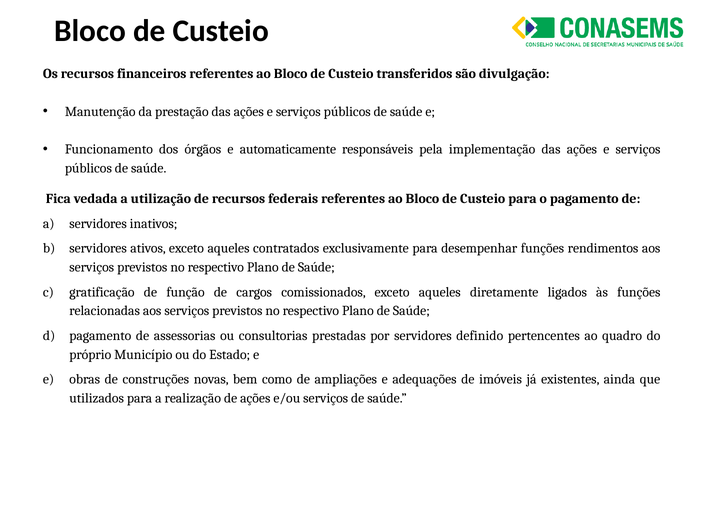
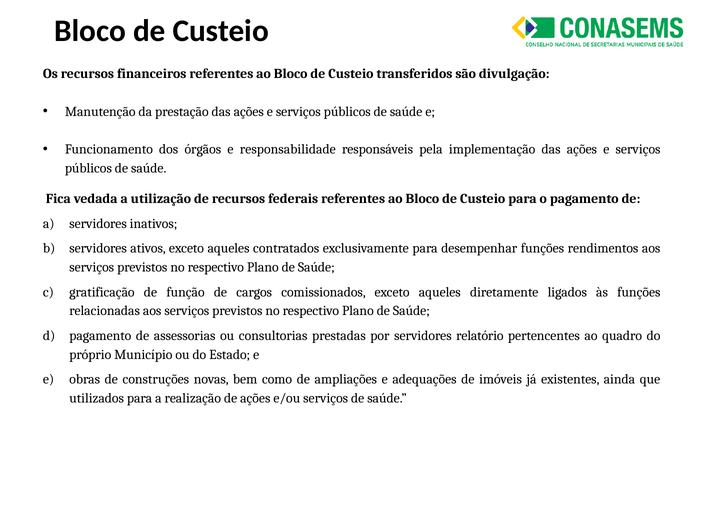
automaticamente: automaticamente -> responsabilidade (288, 149)
definido: definido -> relatório (480, 336)
